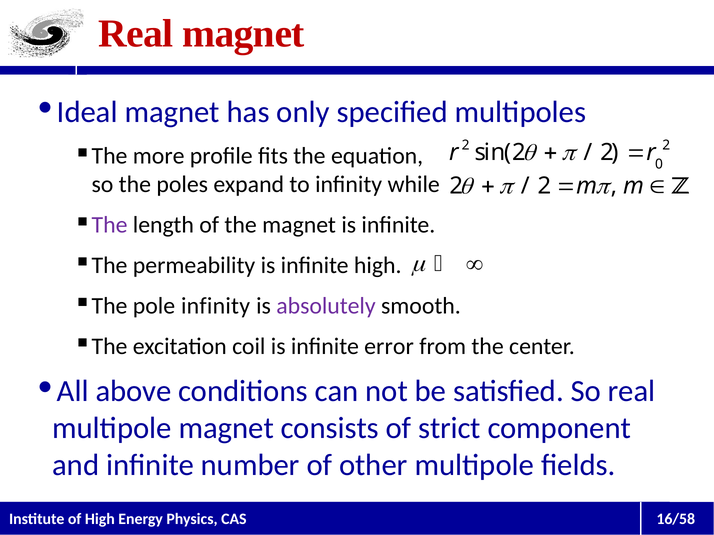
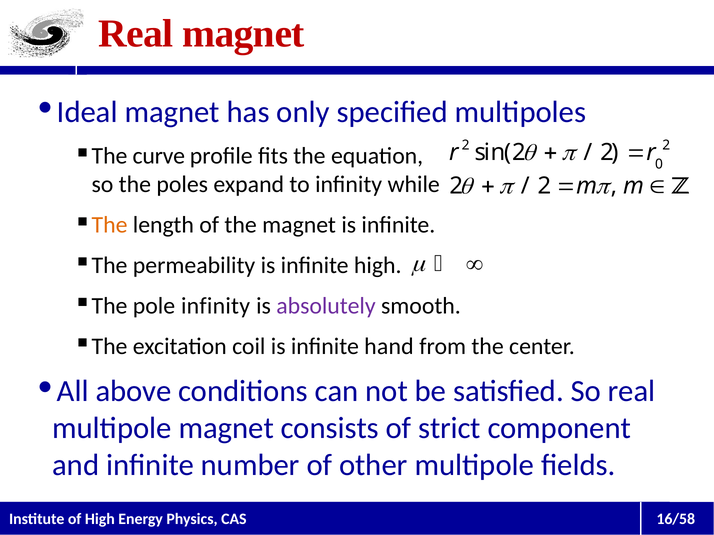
more: more -> curve (159, 156)
The colour: purple -> orange (110, 225)
error: error -> hand (389, 347)
